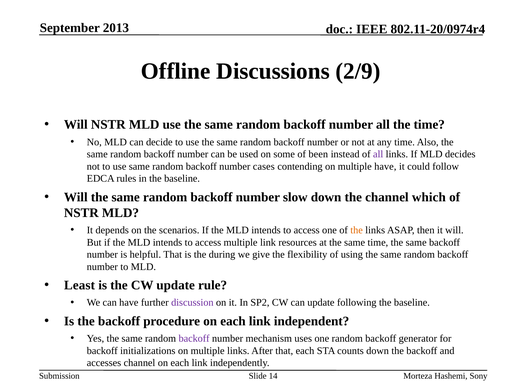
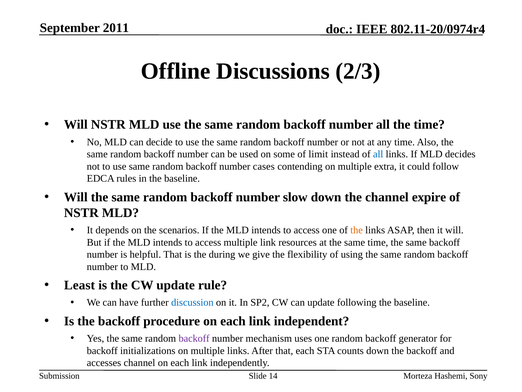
2013: 2013 -> 2011 (116, 28)
2/9: 2/9 -> 2/3 (358, 71)
been: been -> limit (318, 154)
all colour: purple -> blue (378, 154)
multiple have: have -> extra (385, 166)
which: which -> expire (429, 197)
discussion colour: purple -> blue (192, 302)
